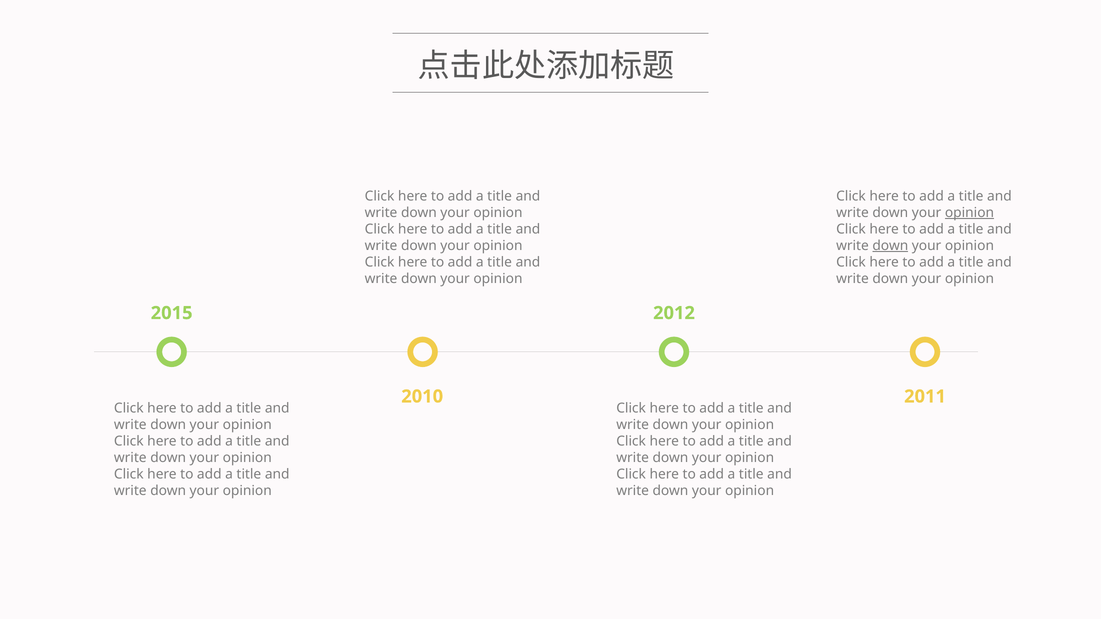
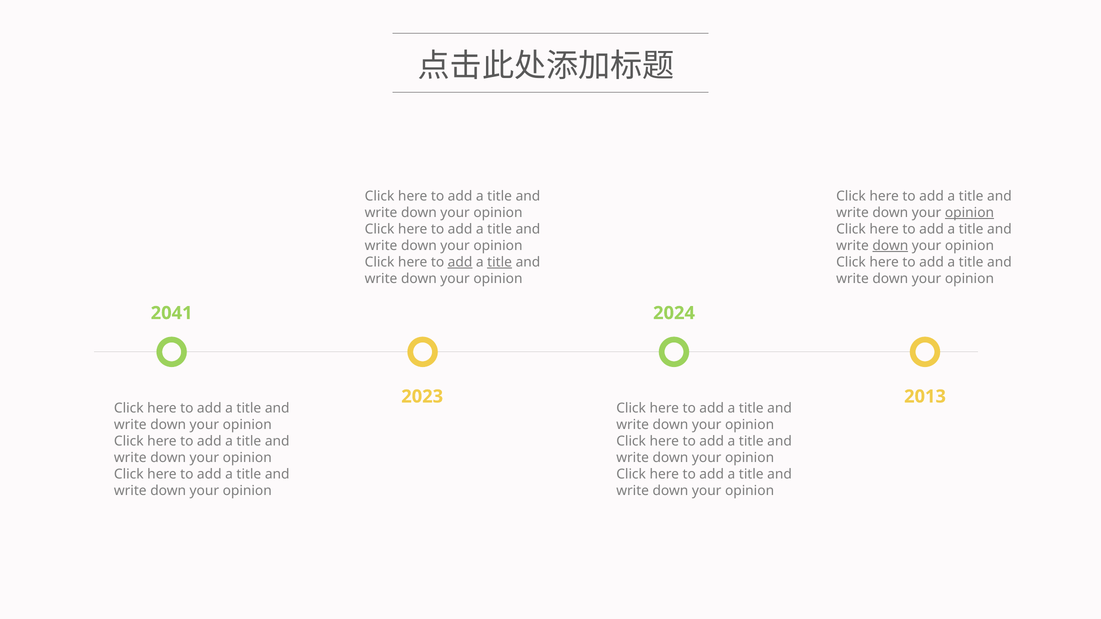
add underline: none -> present (460, 262)
title underline: none -> present (500, 262)
2015: 2015 -> 2041 (172, 313)
2012: 2012 -> 2024 (674, 313)
2010: 2010 -> 2023 (422, 397)
2011: 2011 -> 2013 (925, 397)
